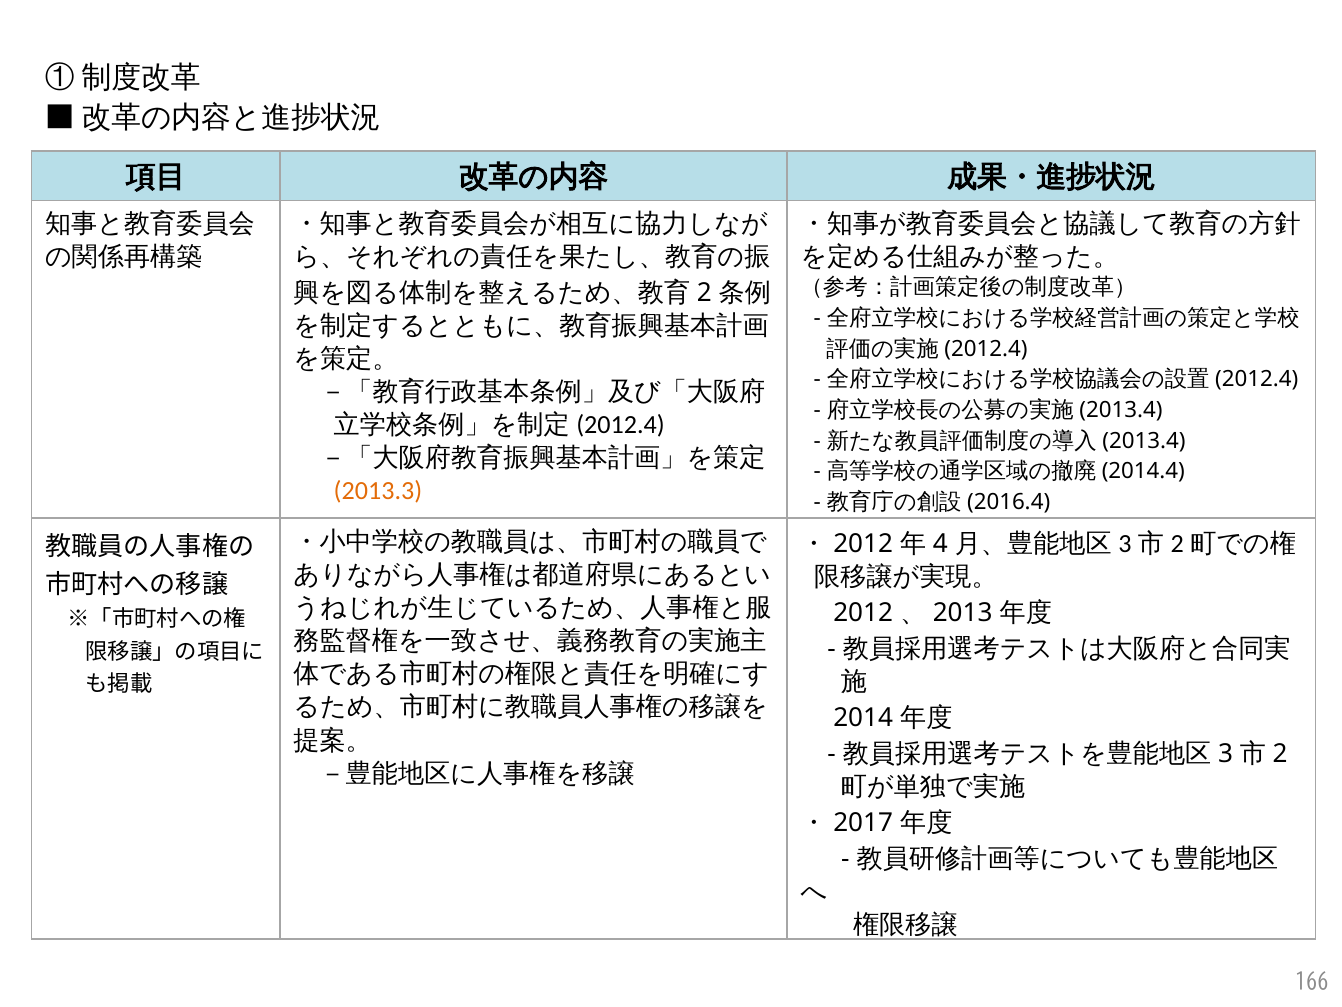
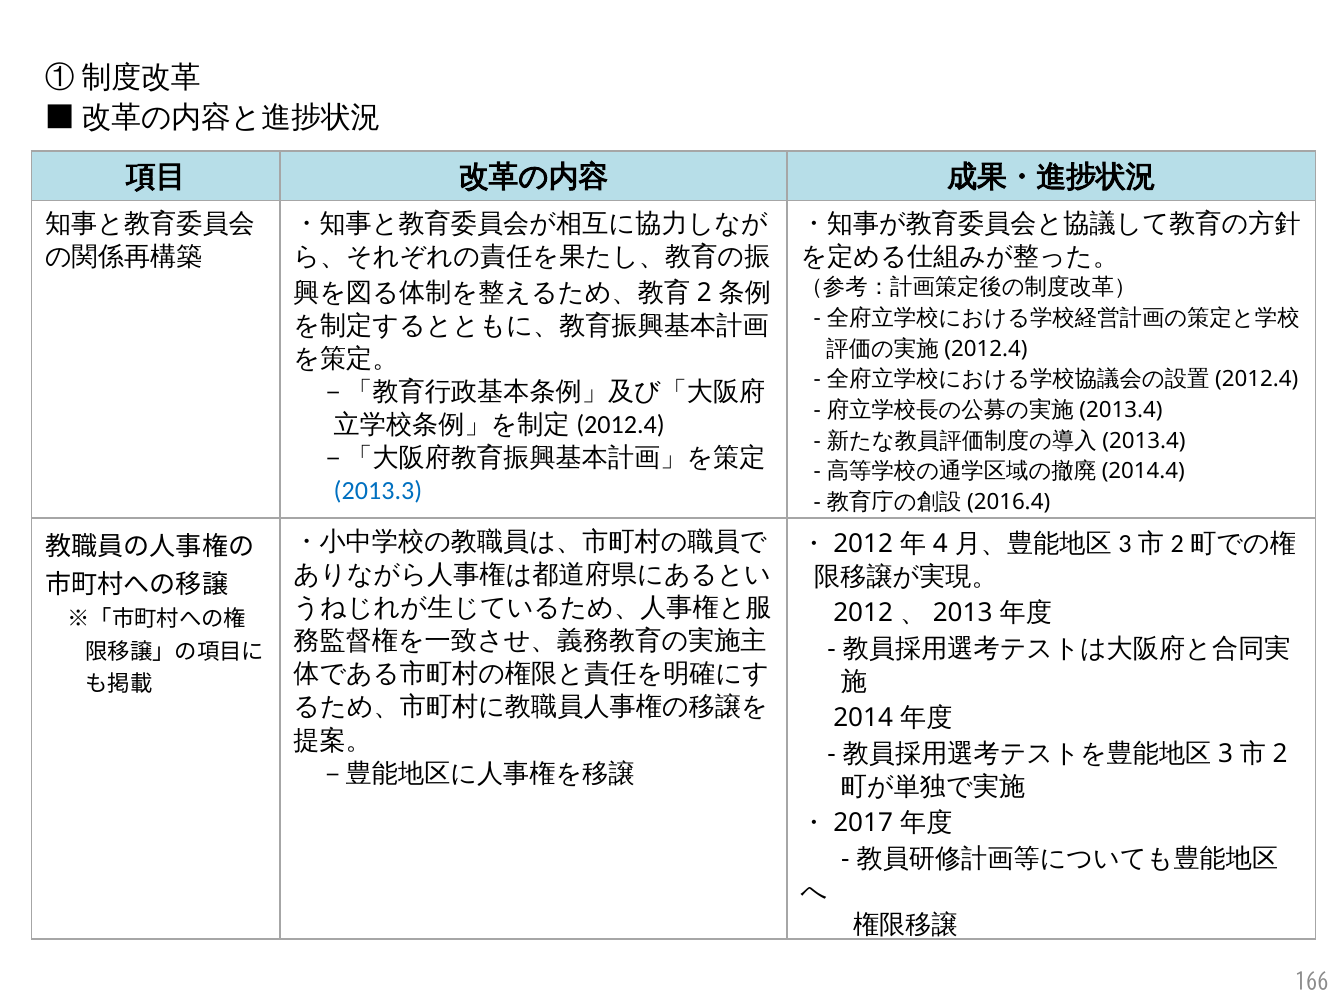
2013.3 colour: orange -> blue (378, 491)
